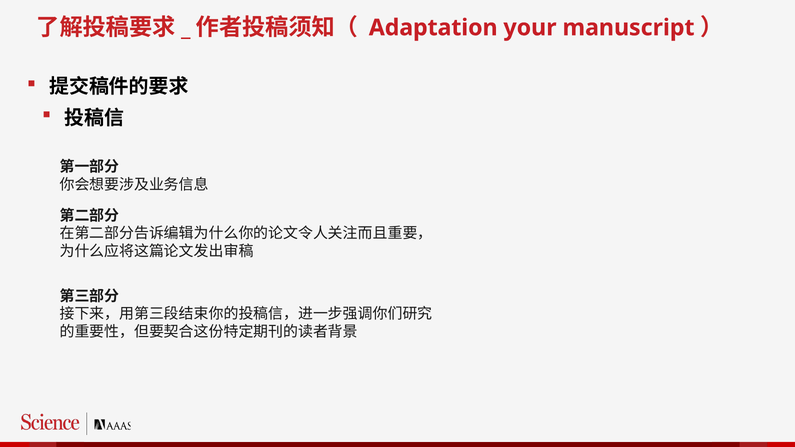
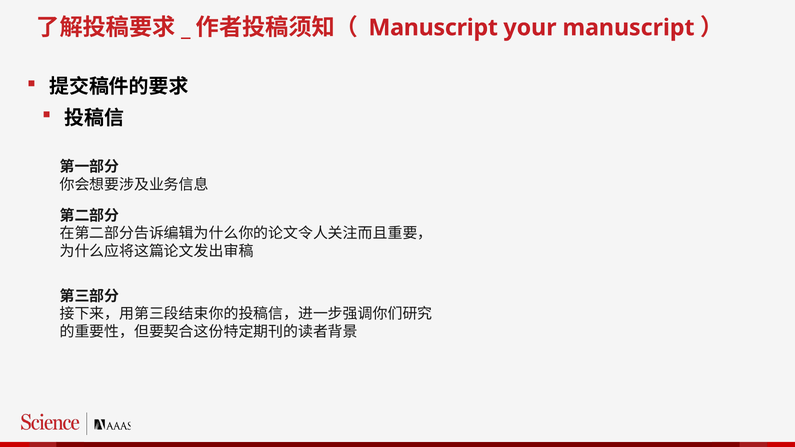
Adaptation: Adaptation -> Manuscript (433, 28)
